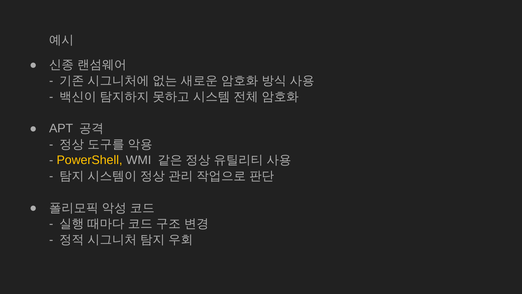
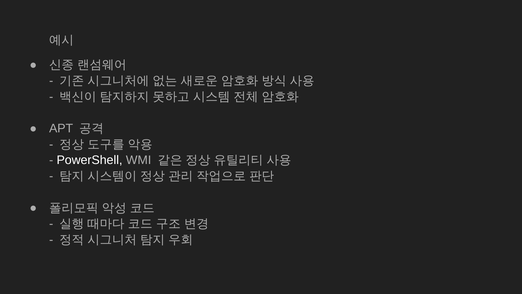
PowerShell colour: yellow -> white (90, 160)
